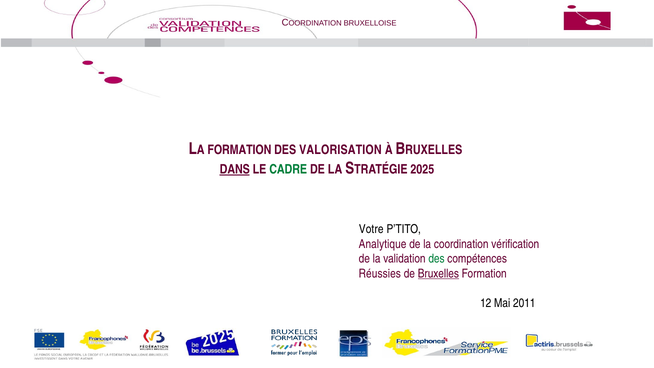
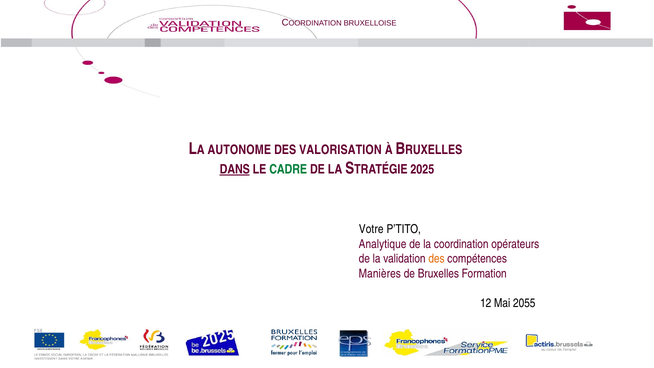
FORMATION: FORMATION -> AUTONOME (239, 150)
vérification: vérification -> opérateurs (515, 244)
des colour: green -> orange (436, 259)
Réussies: Réussies -> Manières (380, 274)
Bruxelles underline: present -> none (438, 274)
2011: 2011 -> 2055 (524, 303)
